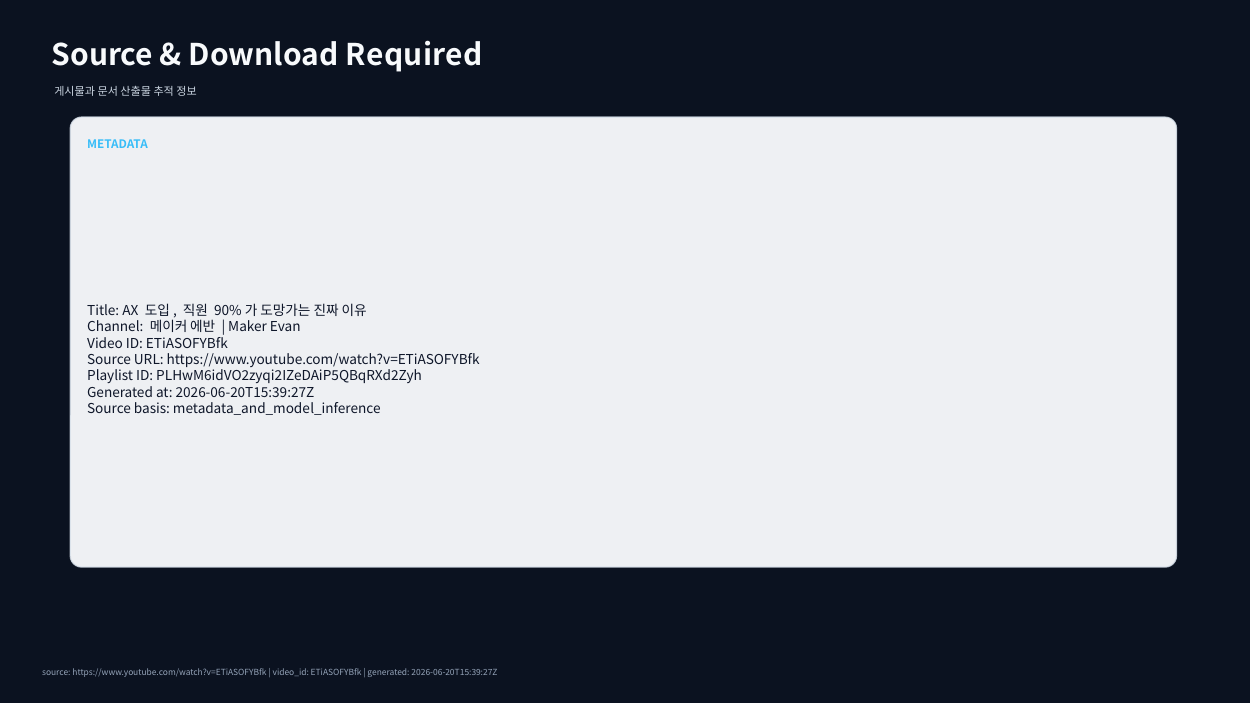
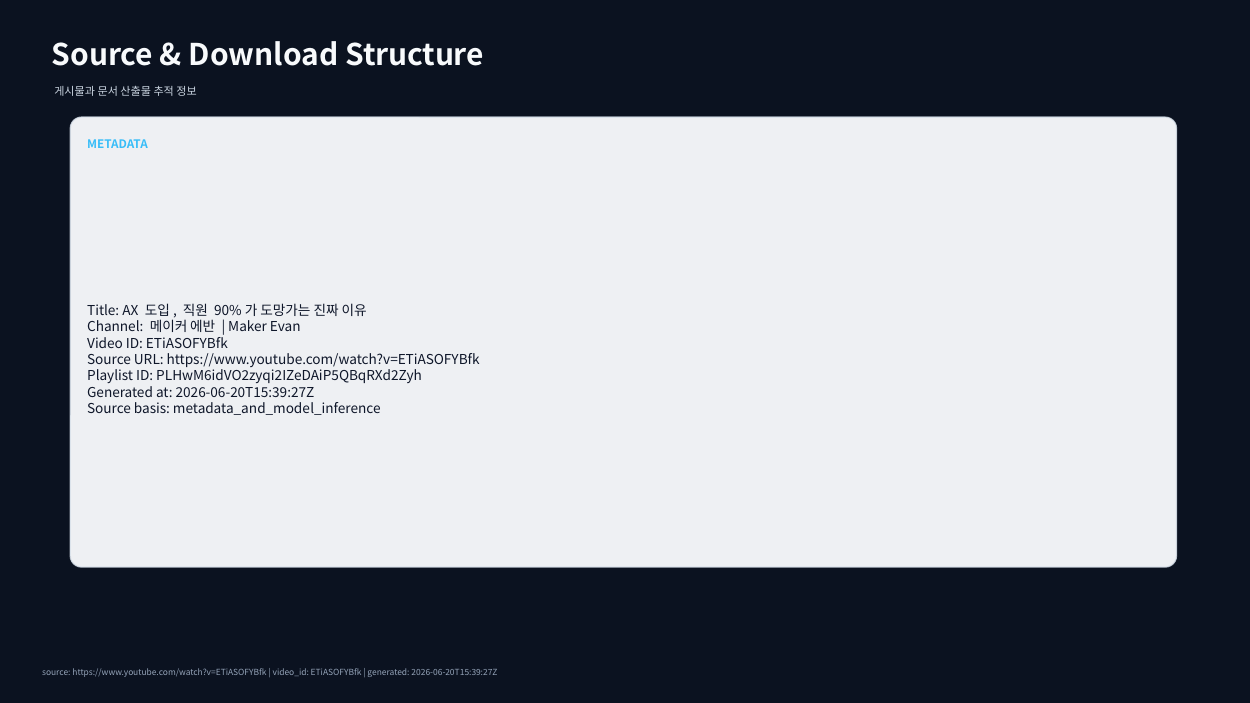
Required: Required -> Structure (415, 56)
